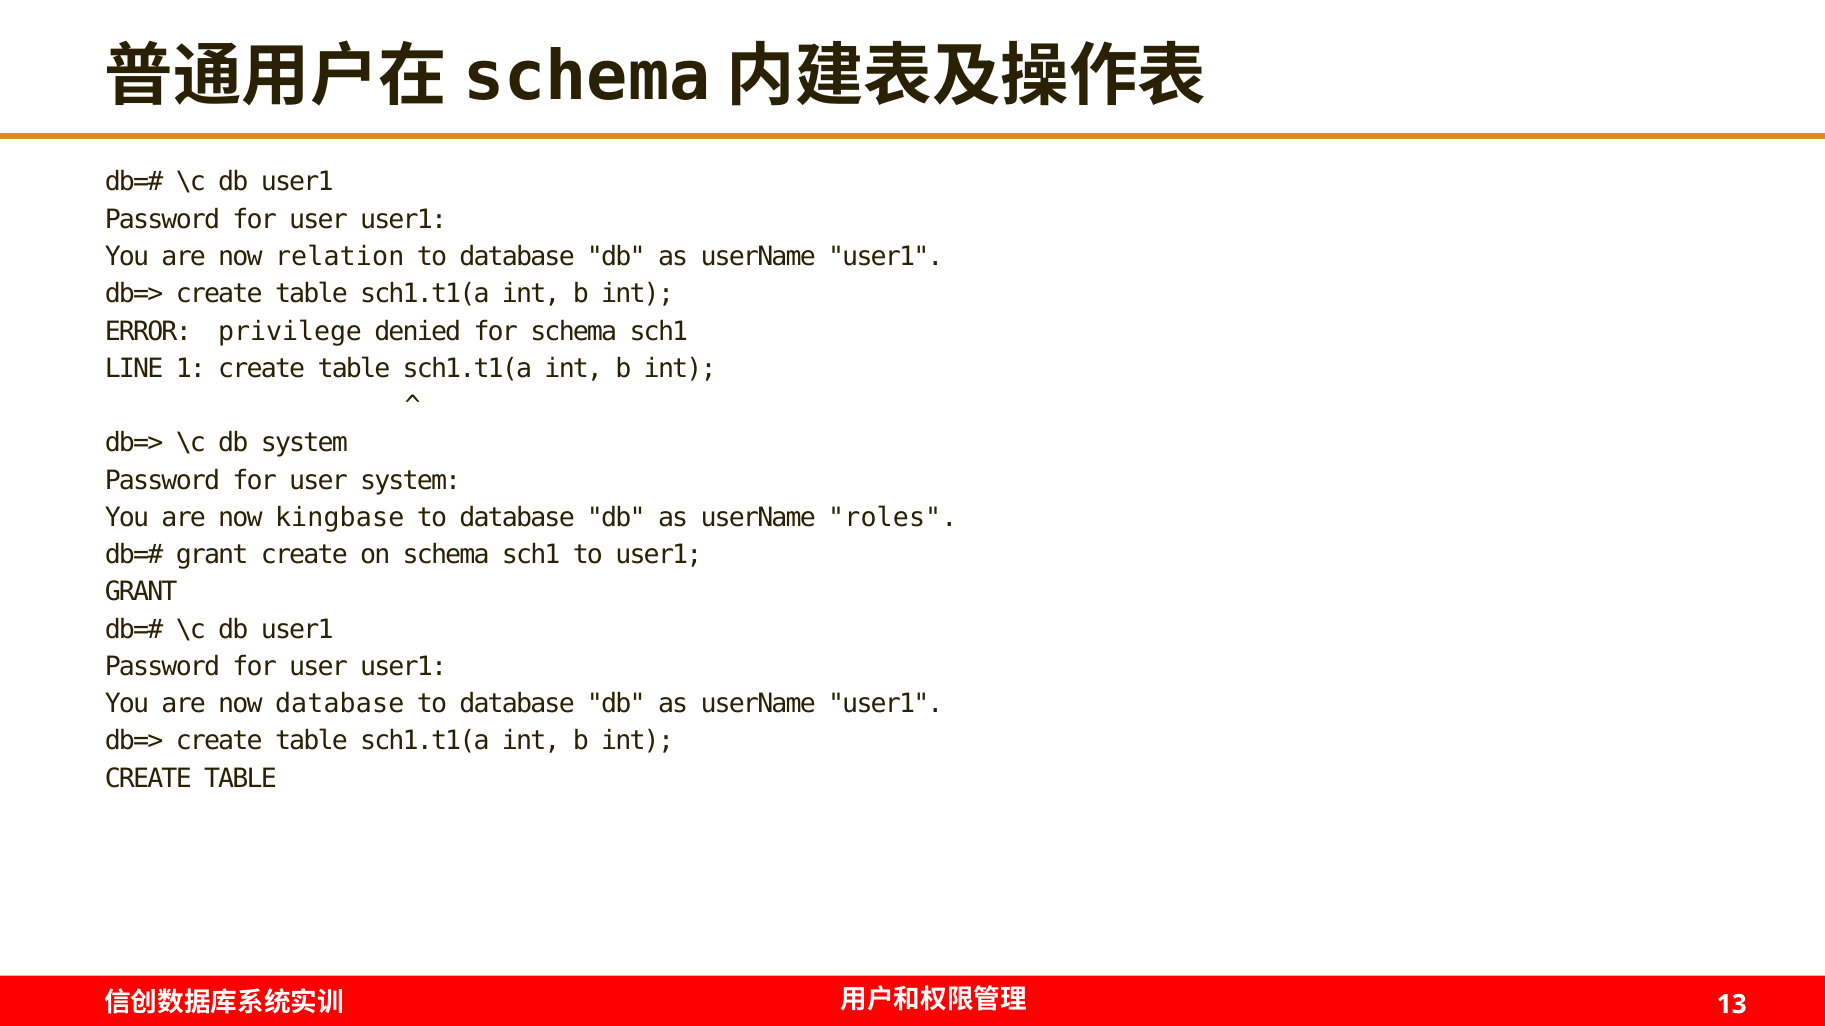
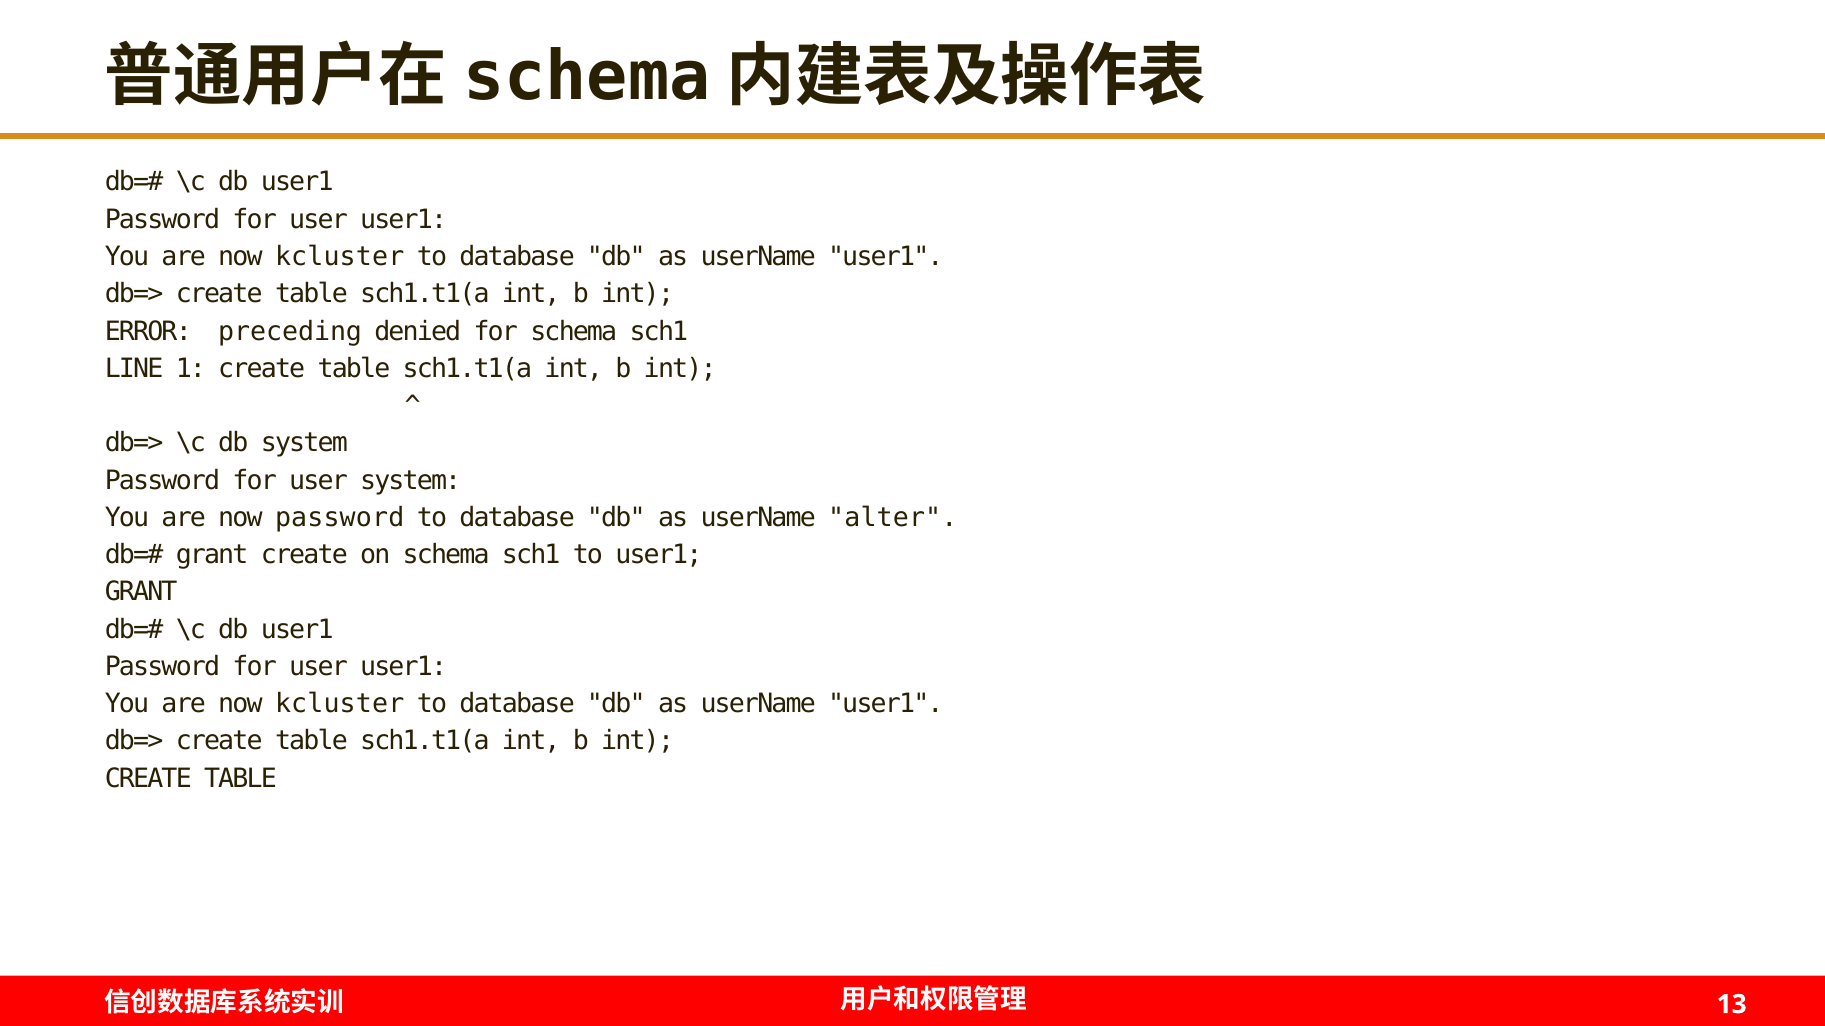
relation: relation -> kcluster (340, 257)
privilege: privilege -> preceding (290, 331)
now kingbase: kingbase -> password (340, 518)
roles: roles -> alter (893, 518)
database: database -> kcluster (340, 704)
